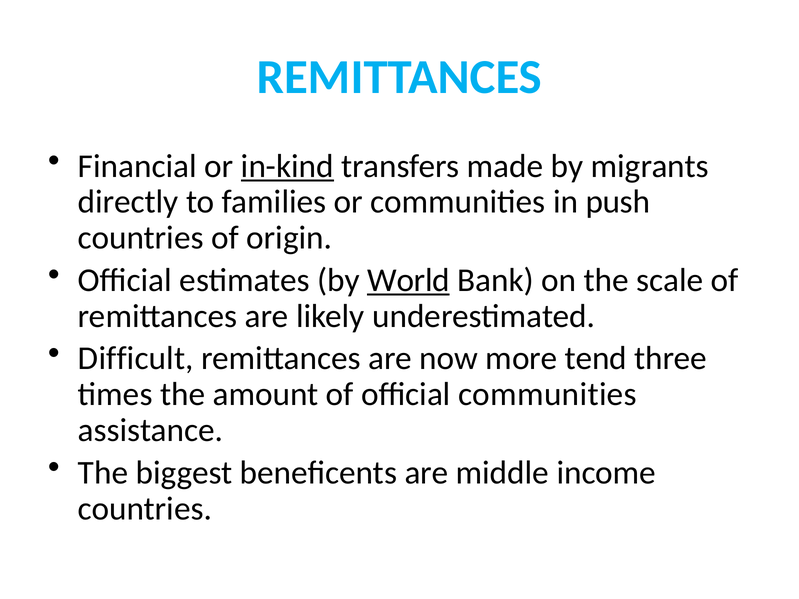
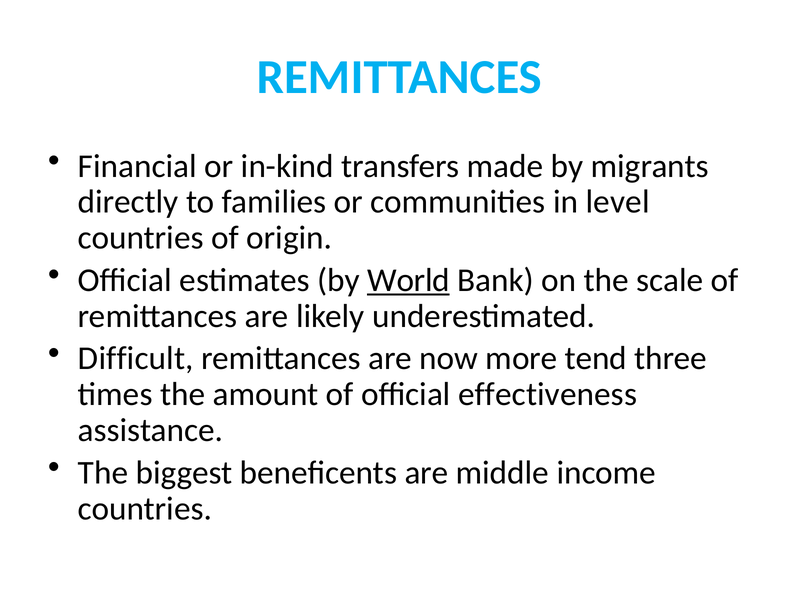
in-kind underline: present -> none (287, 166)
push: push -> level (618, 202)
official communities: communities -> effectiveness (548, 395)
